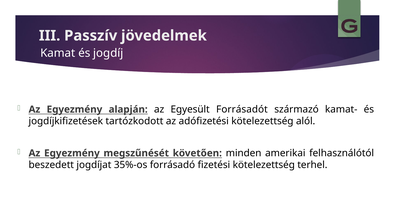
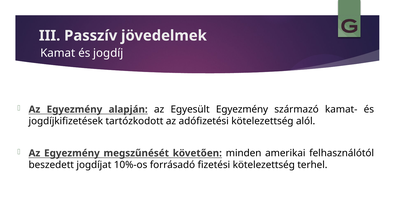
Egyesült Forrásadót: Forrásadót -> Egyezmény (242, 109)
35%-os: 35%-os -> 10%-os (131, 165)
